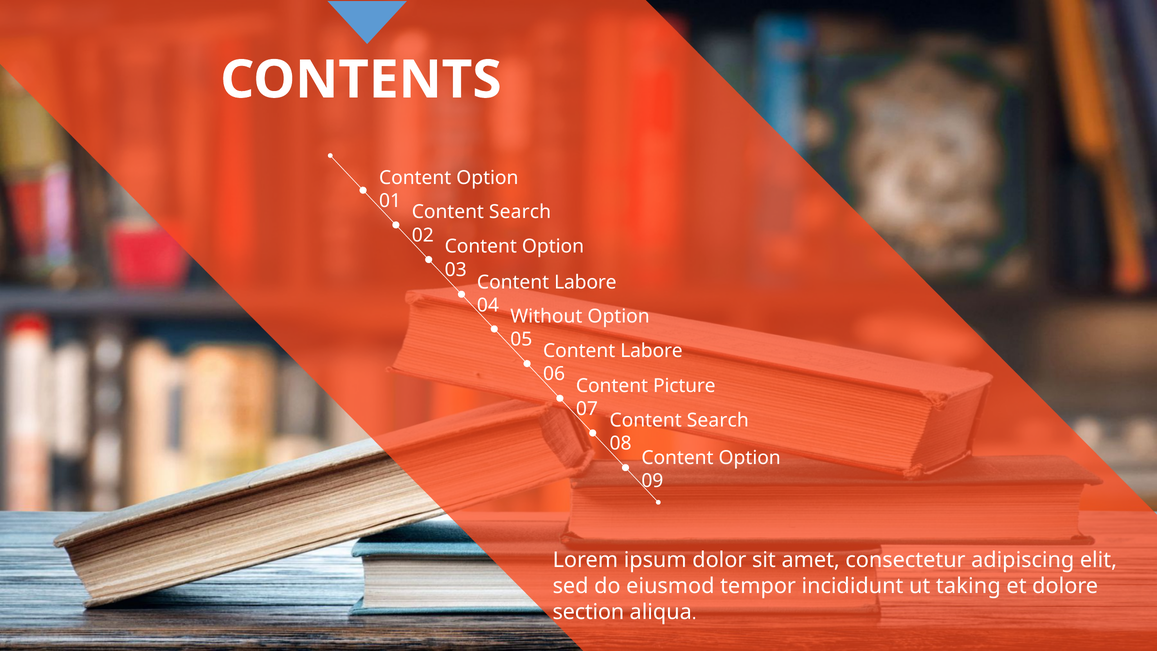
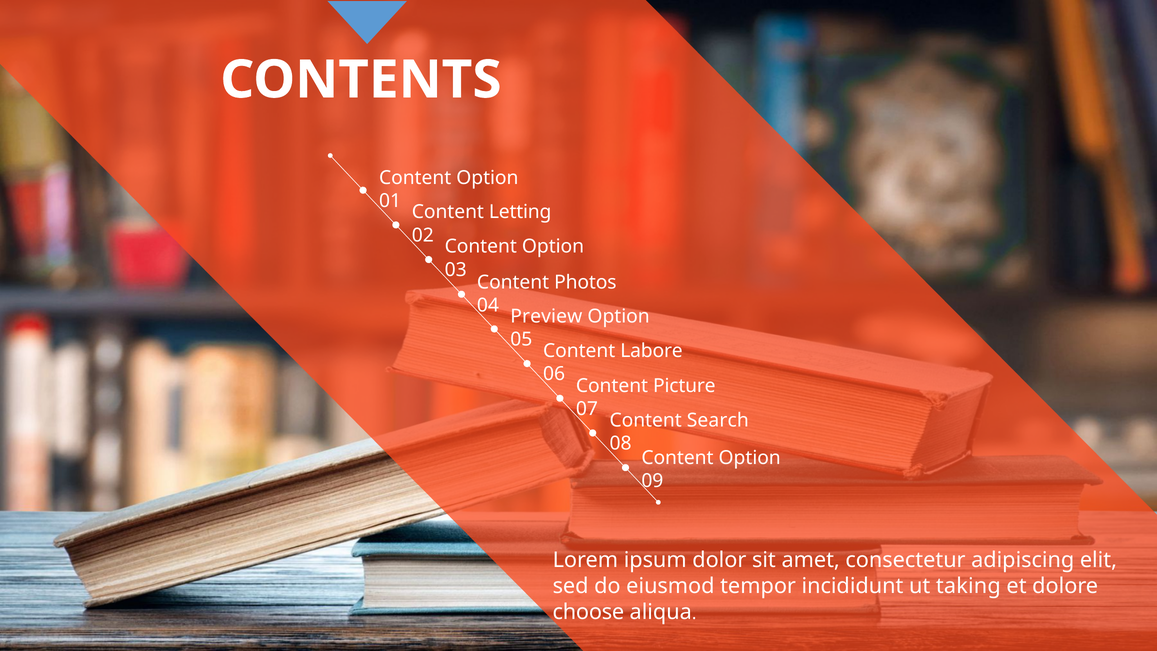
Search: Search -> Letting (520, 212)
Labore: Labore -> Photos (585, 282)
Without: Without -> Preview (546, 316)
section: section -> choose (588, 612)
